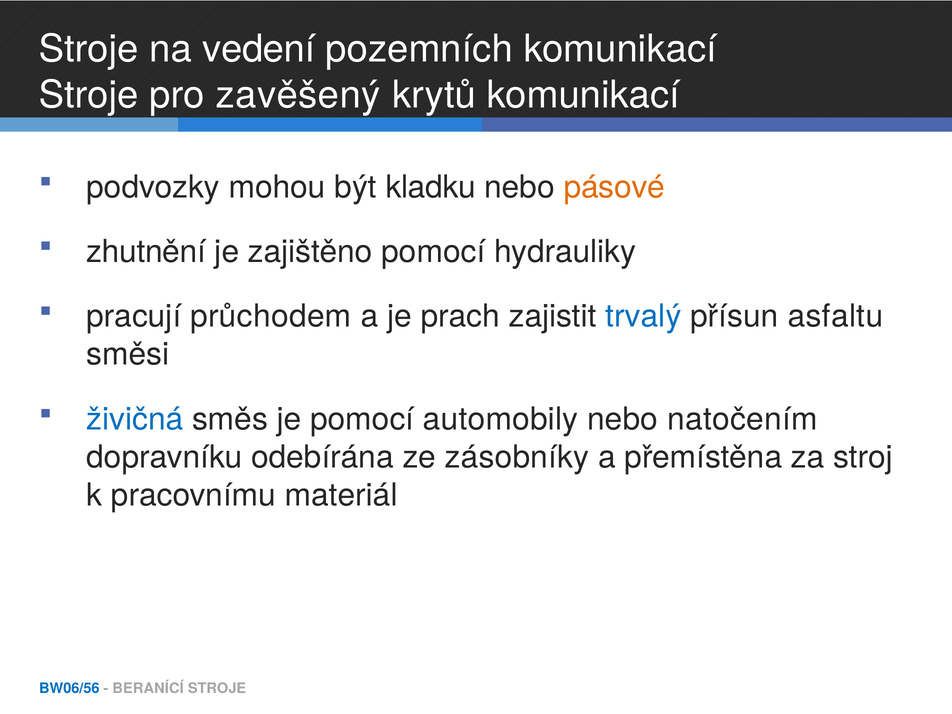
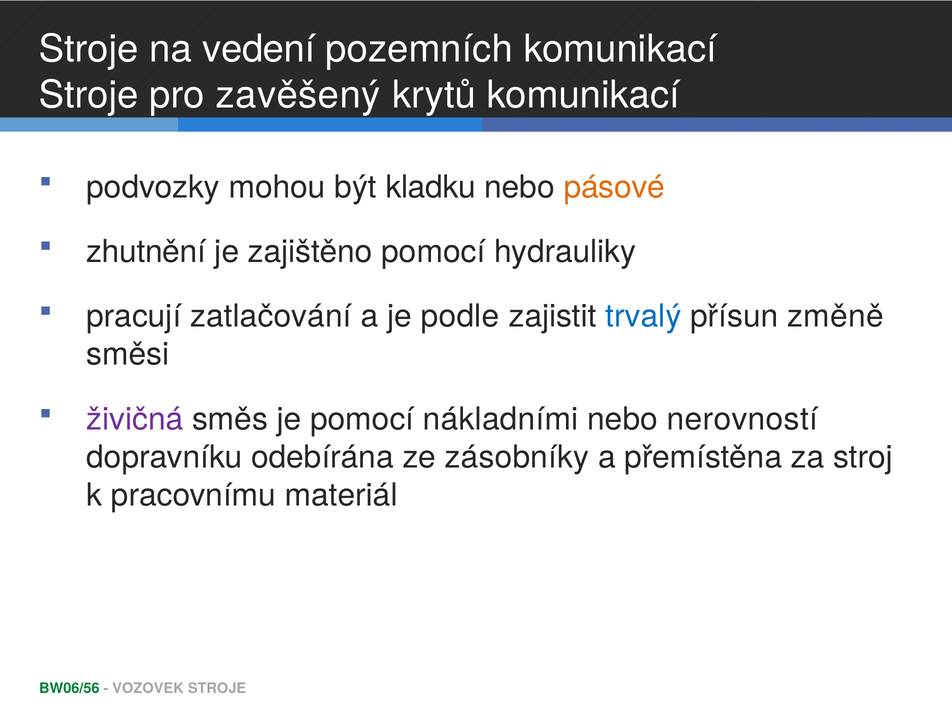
průchodem: průchodem -> zatlačování (271, 316)
prach: prach -> podle (460, 316)
asfaltu: asfaltu -> změně (836, 316)
živičná colour: blue -> purple (135, 419)
automobily: automobily -> nákladními (501, 419)
natočením: natočením -> nerovností (742, 419)
BW06/56 colour: blue -> green (69, 688)
BERANÍCÍ: BERANÍCÍ -> VOZOVEK (148, 688)
